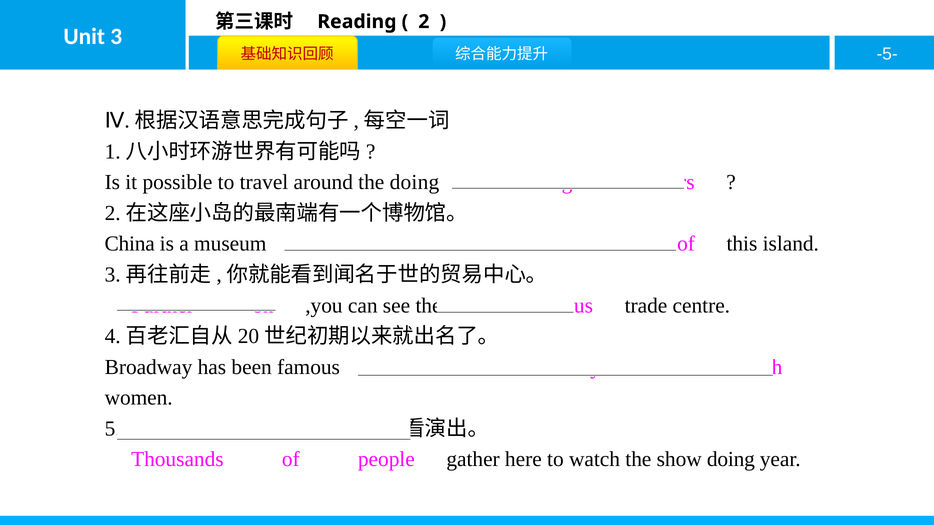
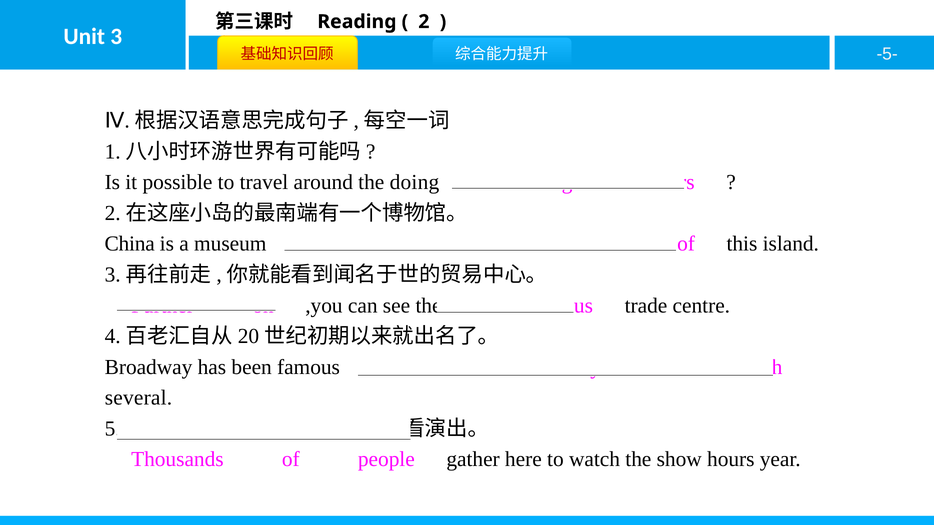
women: women -> several (139, 398)
show doing: doing -> hours (731, 460)
